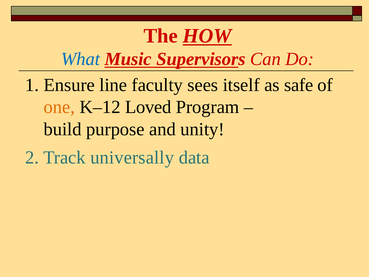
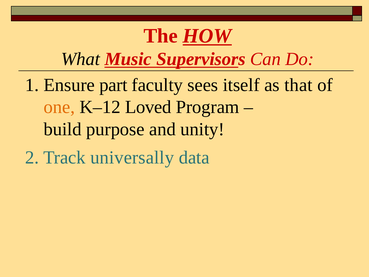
What colour: blue -> black (80, 59)
line: line -> part (113, 85)
safe: safe -> that (298, 85)
